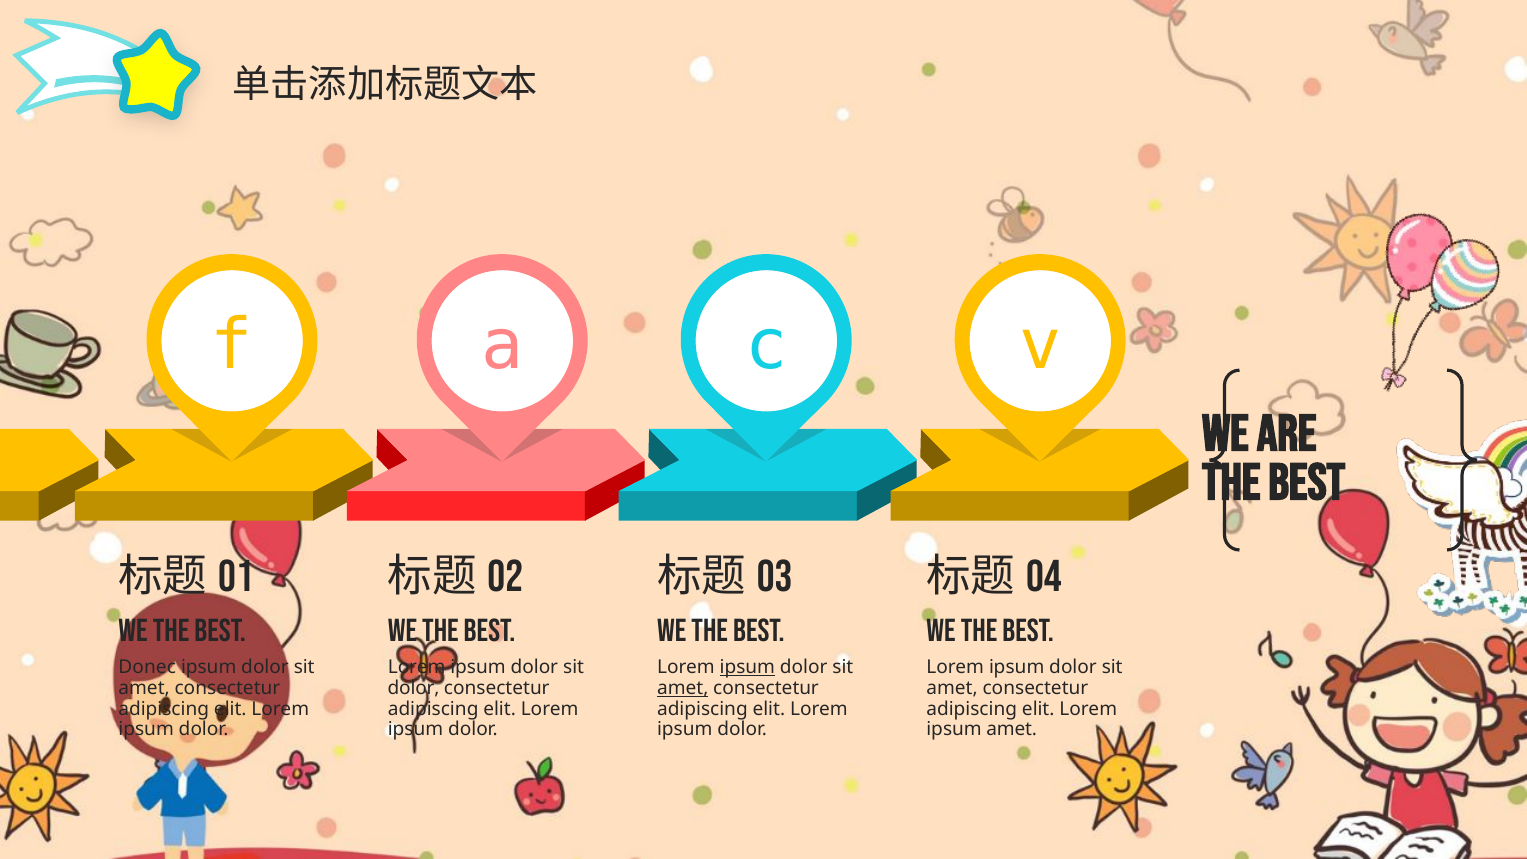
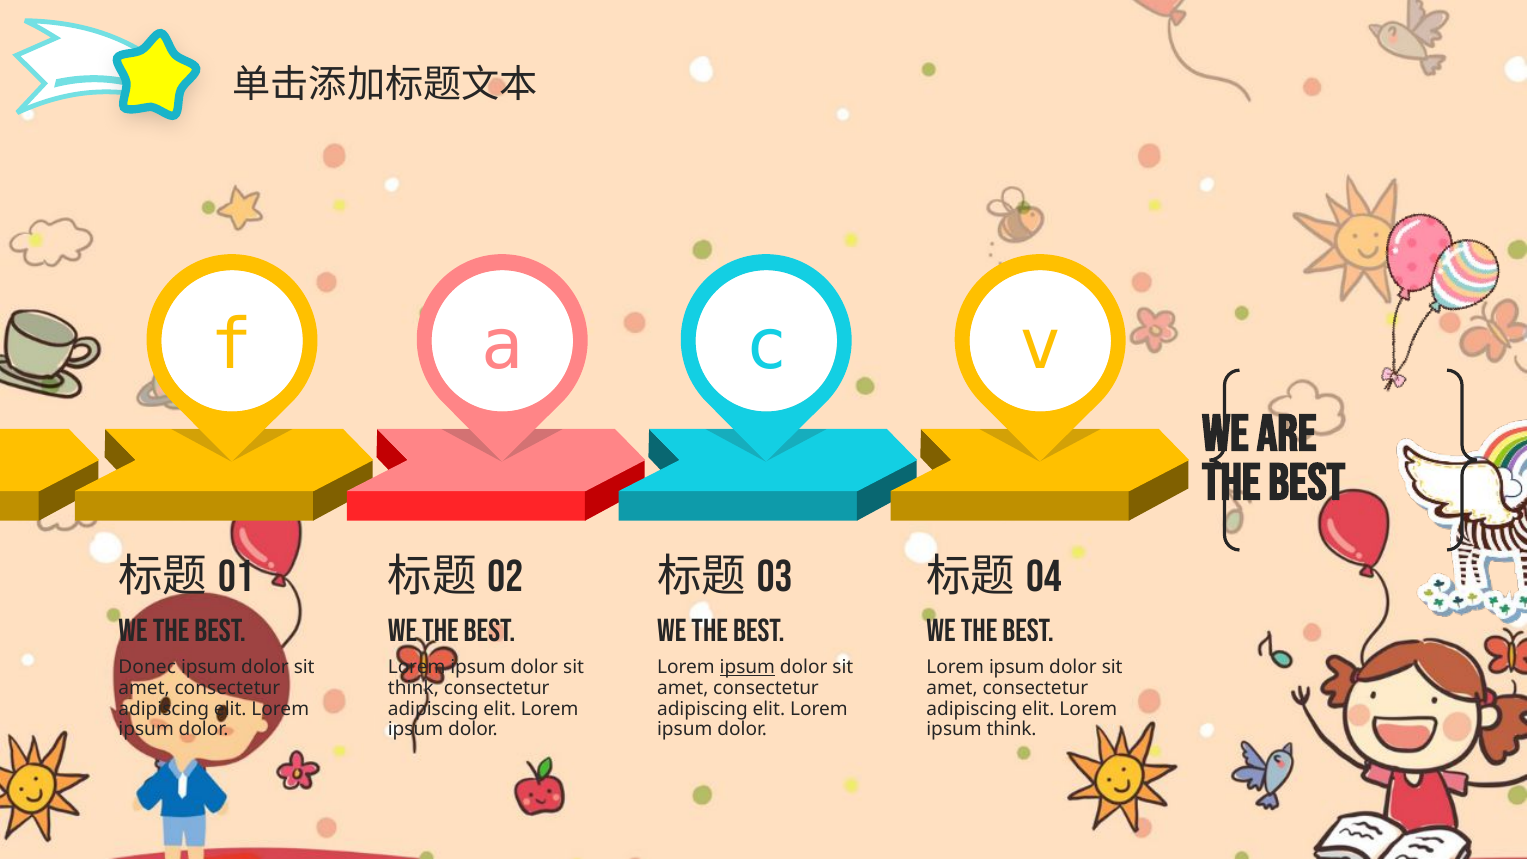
dolor: dolor -> think (413, 688)
amet underline: present -> none (683, 688)
ipsum amet: amet -> think (1012, 729)
